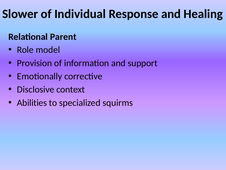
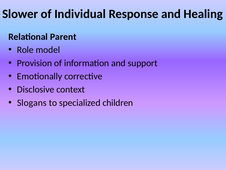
Abilities: Abilities -> Slogans (32, 102)
squirms: squirms -> children (118, 102)
